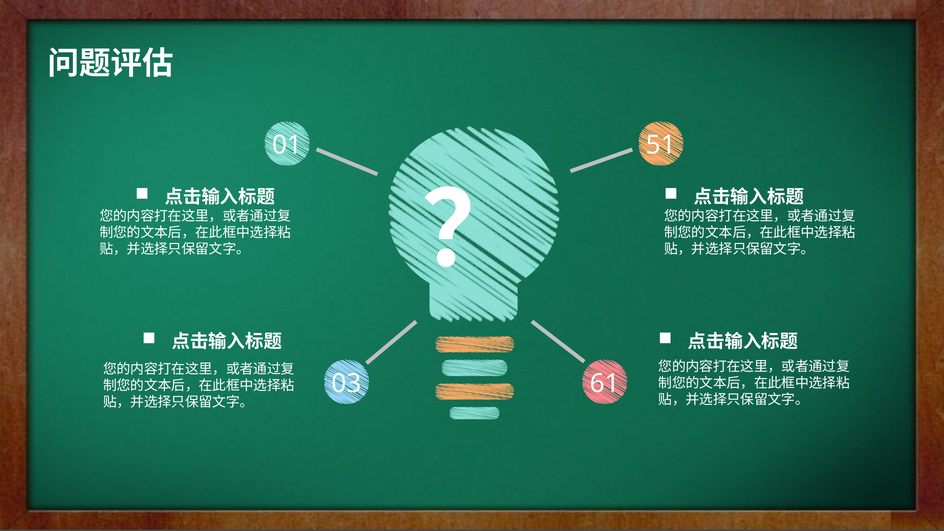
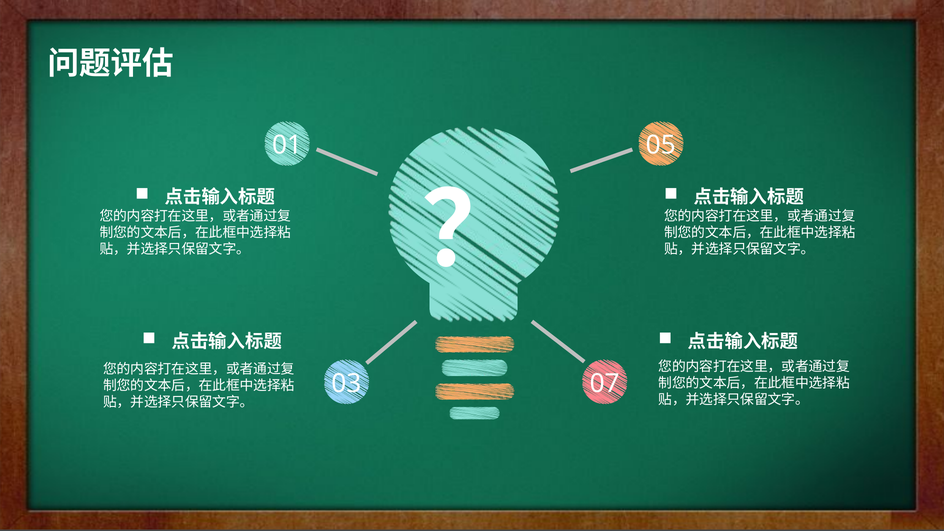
51: 51 -> 05 (661, 145)
61: 61 -> 07 (605, 384)
